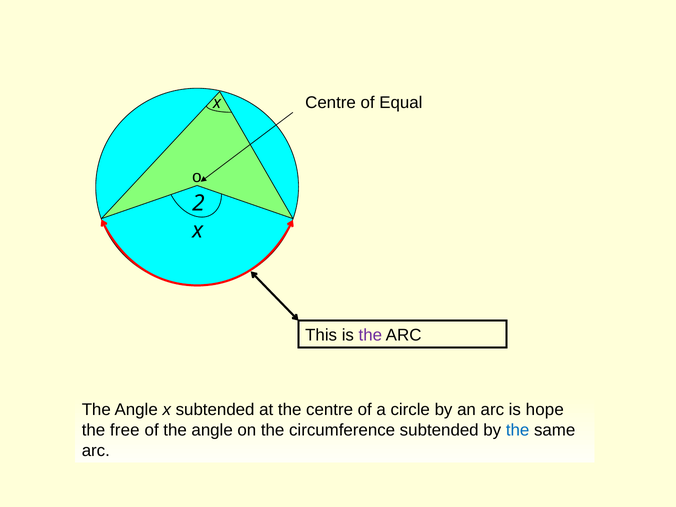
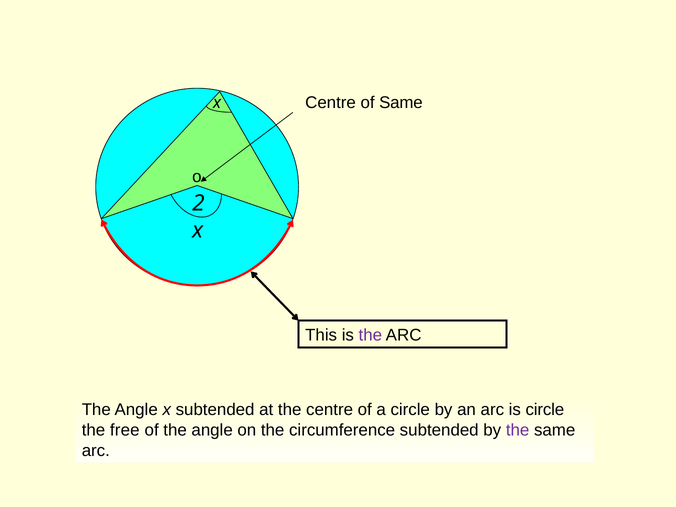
of Equal: Equal -> Same (401, 103)
is hope: hope -> circle (545, 410)
the colour: blue -> purple (518, 430)
